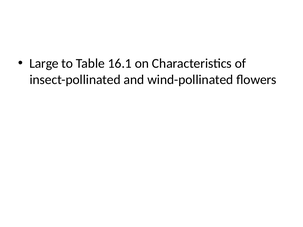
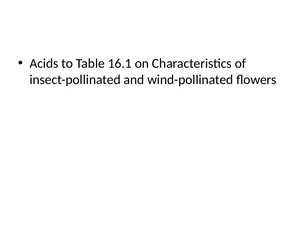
Large: Large -> Acids (44, 64)
